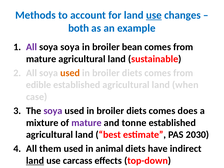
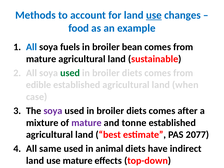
both: both -> food (79, 28)
All colour: purple -> blue (31, 47)
soya soya: soya -> fuels (70, 47)
used colour: orange -> green (70, 73)
does: does -> after (188, 111)
2030: 2030 -> 2077 (197, 135)
them: them -> same (50, 149)
land underline: present -> none (35, 161)
use carcass: carcass -> mature (78, 161)
